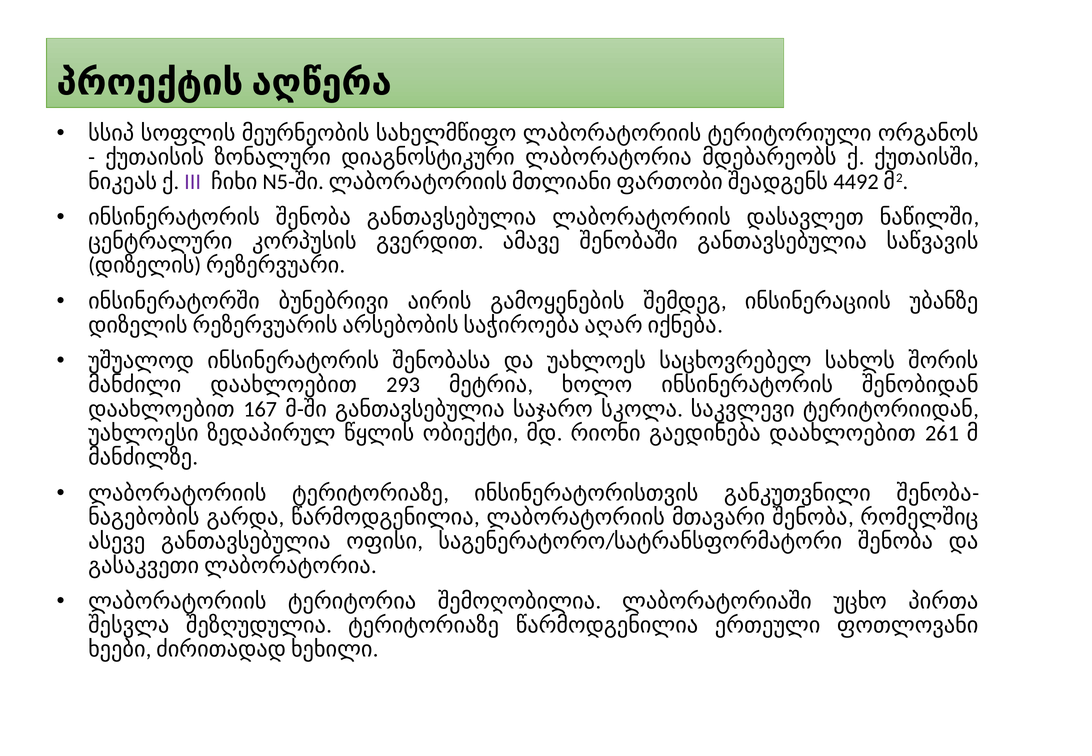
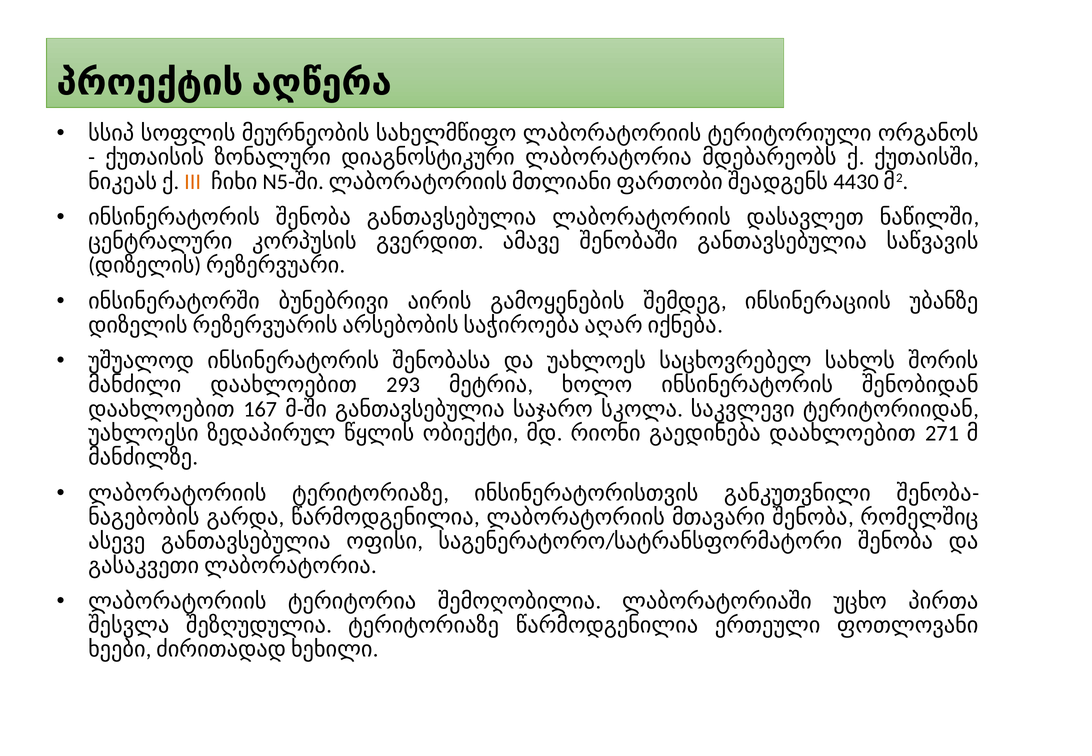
III colour: purple -> orange (193, 182)
4492: 4492 -> 4430 (856, 182)
261: 261 -> 271 (942, 433)
